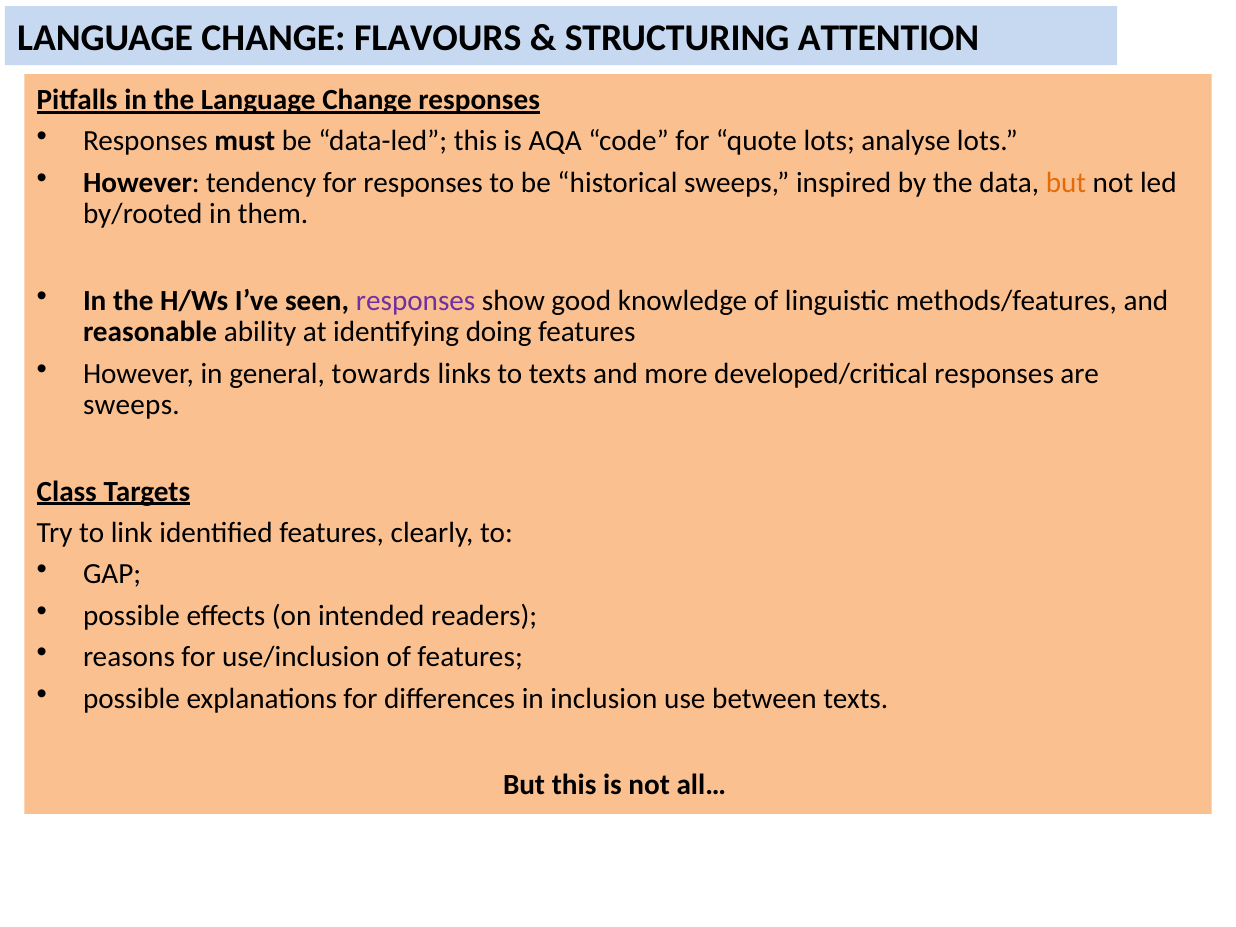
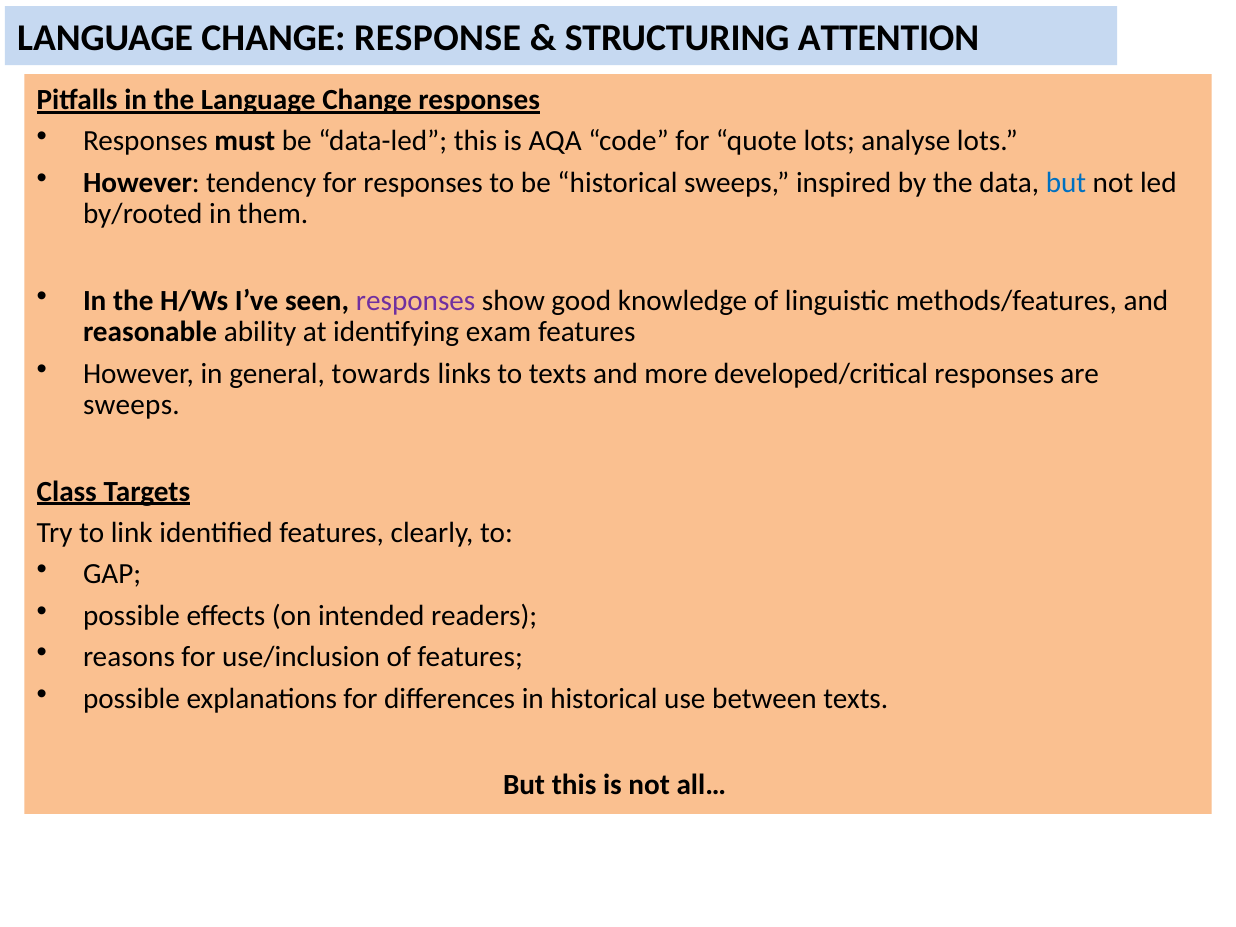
FLAVOURS: FLAVOURS -> RESPONSE (438, 38)
but colour: orange -> blue (1066, 183)
doing: doing -> exam (498, 332)
in inclusion: inclusion -> historical (604, 698)
